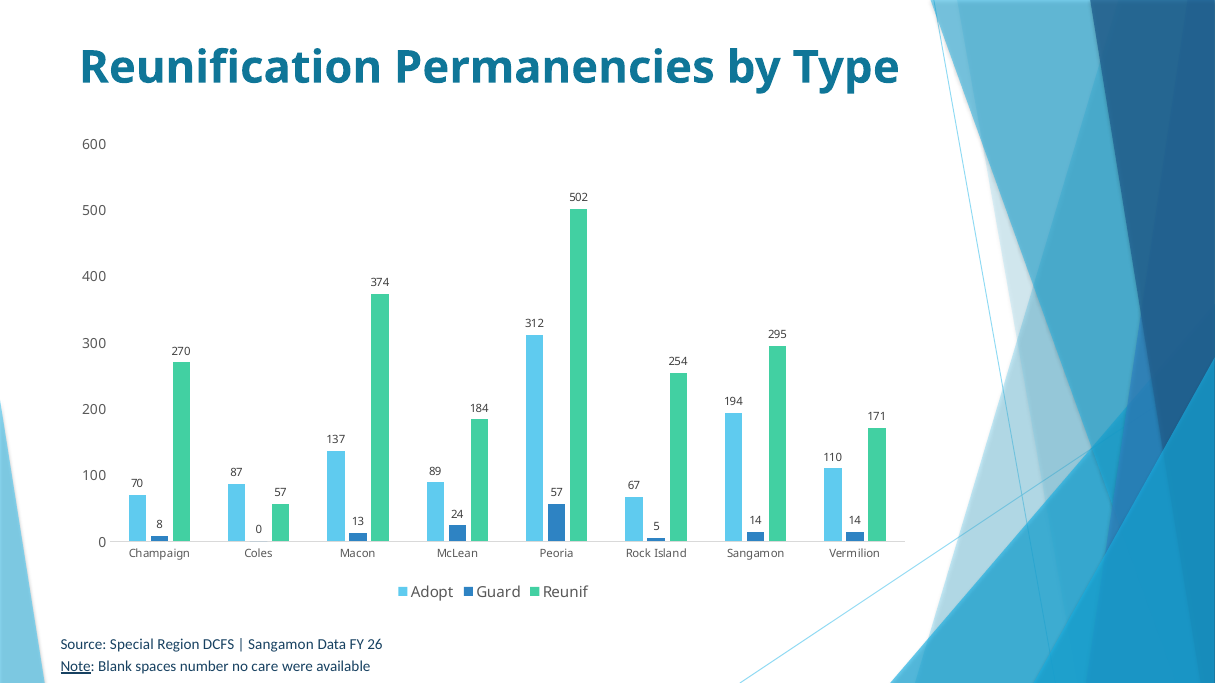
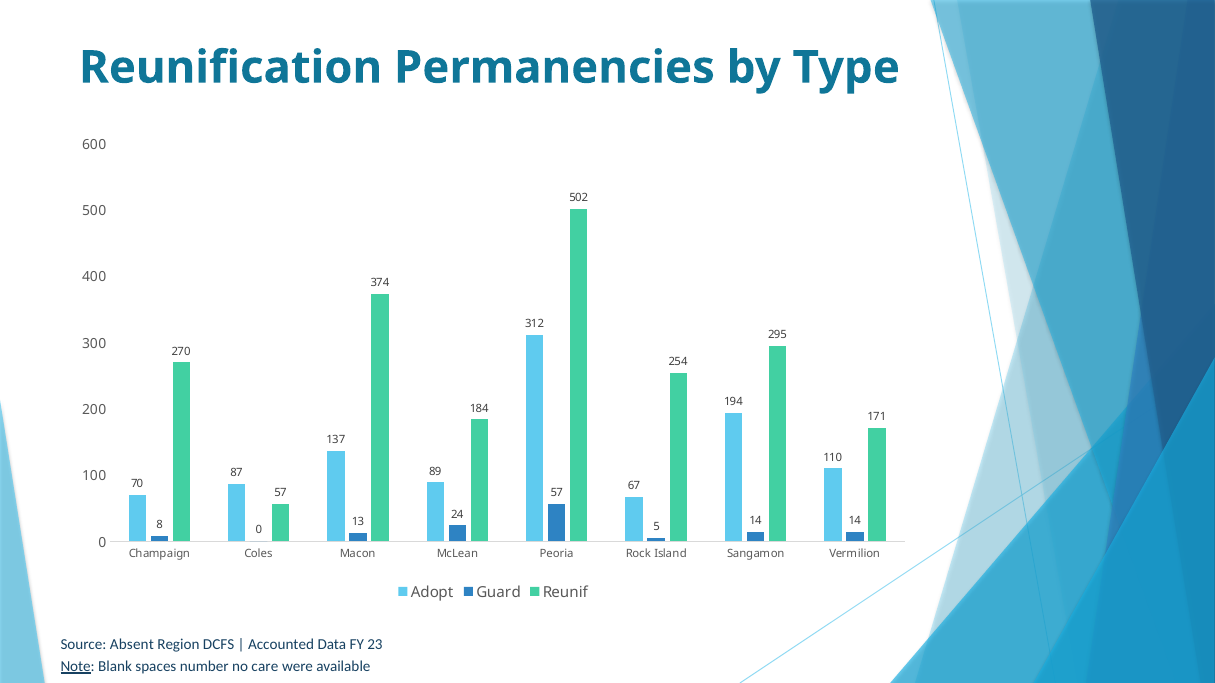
Special: Special -> Absent (132, 645)
Sangamon: Sangamon -> Accounted (281, 645)
26: 26 -> 23 (375, 645)
